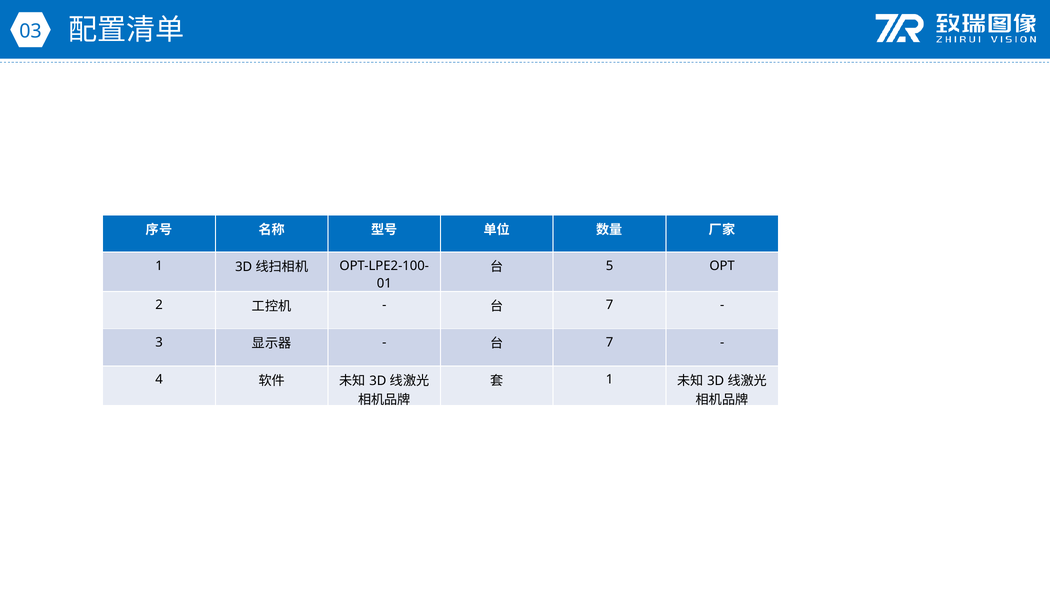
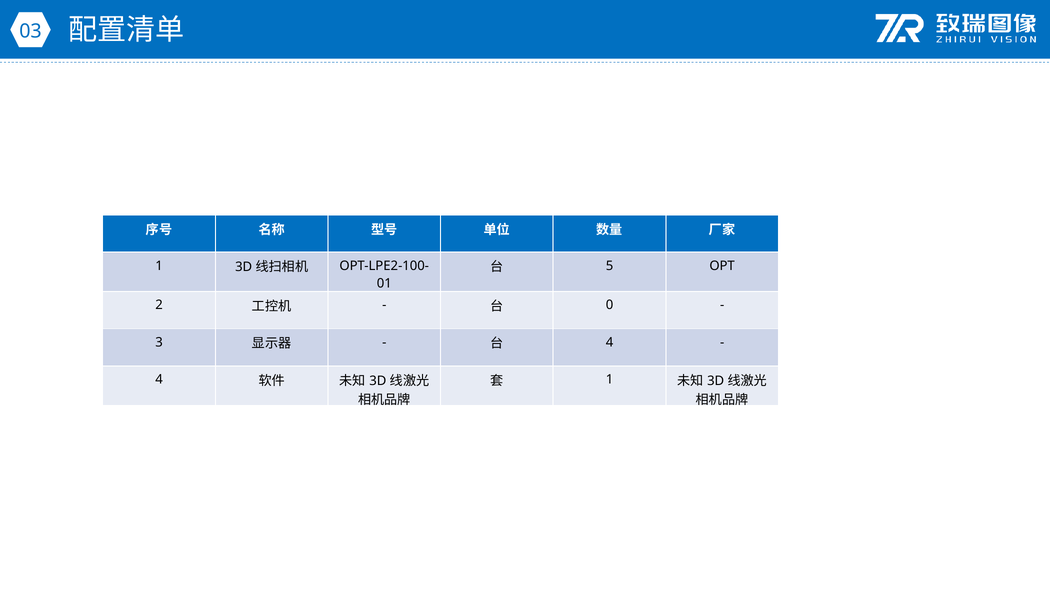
7: 7 -> 0 (610, 305)
7: 7 -> 4 (610, 342)
